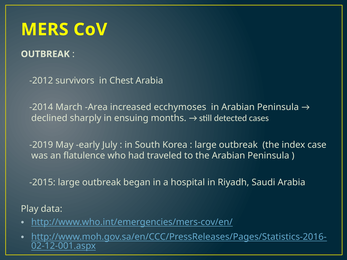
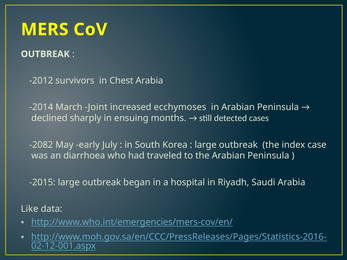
Area: Area -> Joint (96, 107)
-2019: -2019 -> -2082 (41, 145)
flatulence: flatulence -> diarrhoea (84, 156)
Play: Play -> Like (30, 209)
